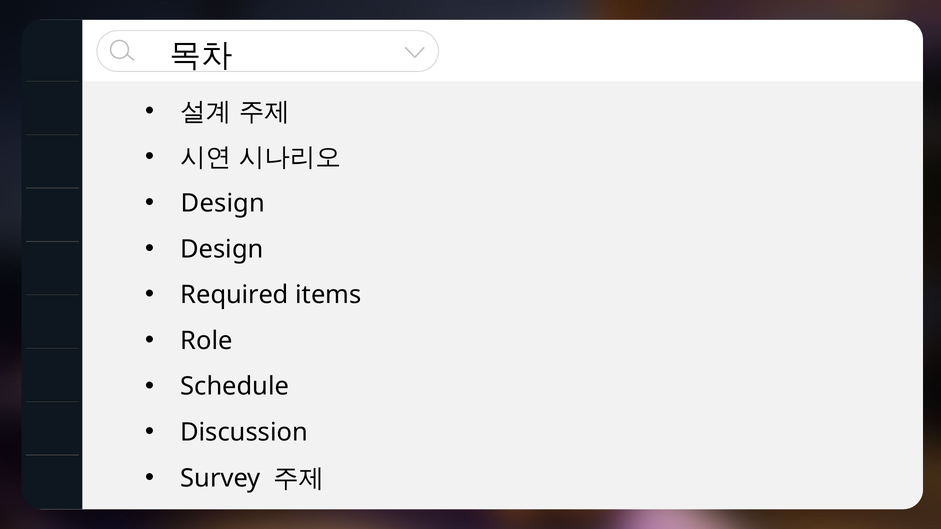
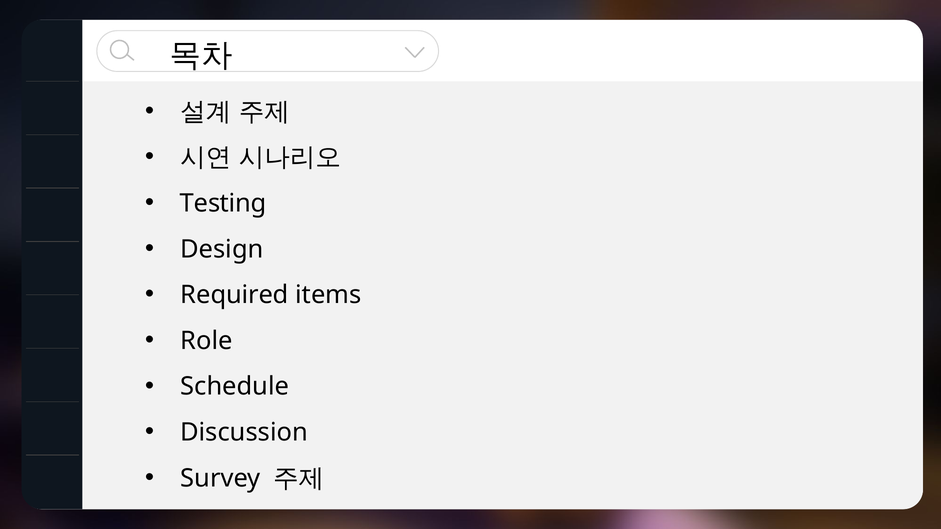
Design: Design -> Testing (223, 203)
